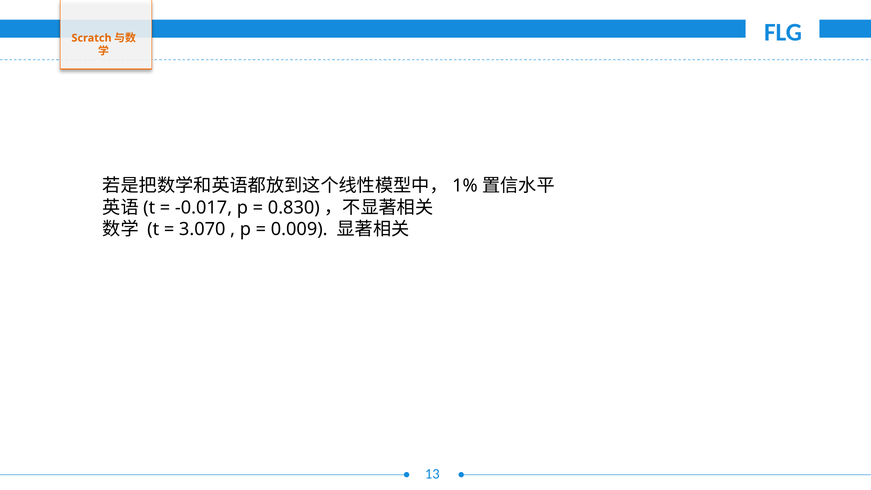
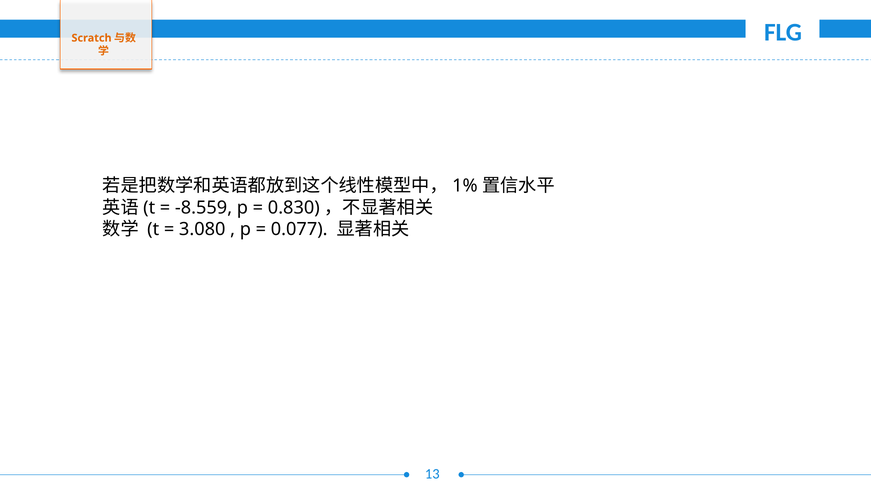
-0.017: -0.017 -> -8.559 (204, 208)
3.070: 3.070 -> 3.080 (202, 229)
0.009: 0.009 -> 0.077 (299, 229)
